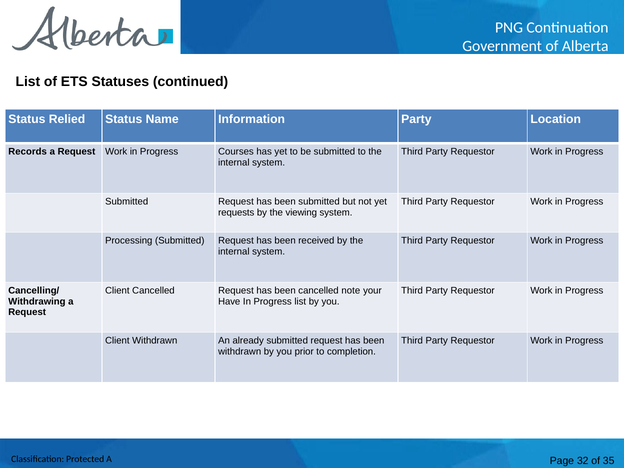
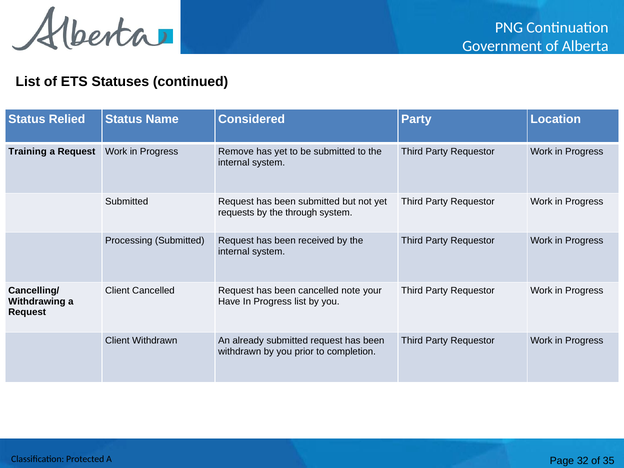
Information: Information -> Considered (252, 119)
Records: Records -> Training (28, 152)
Courses: Courses -> Remove (236, 152)
viewing: viewing -> through (301, 212)
